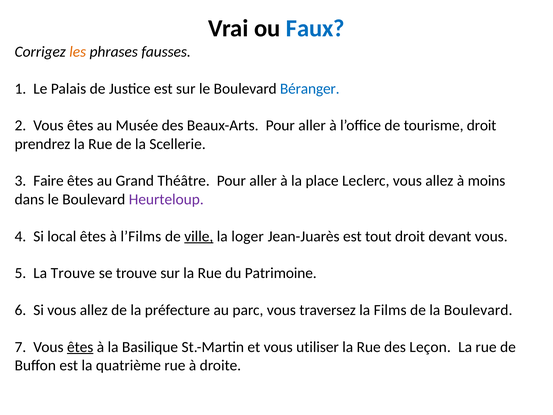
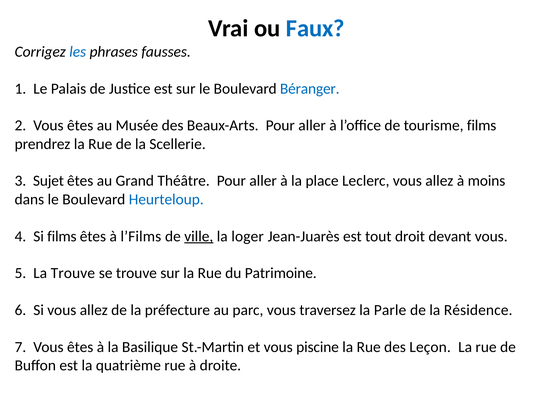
les colour: orange -> blue (78, 52)
tourisme droit: droit -> films (482, 125)
Faire: Faire -> Sujet (48, 181)
Heurteloup colour: purple -> blue (166, 199)
Si local: local -> films (62, 236)
Films: Films -> Parle (390, 310)
la Boulevard: Boulevard -> Résidence (478, 310)
êtes underline: present -> none (80, 347)
utiliser: utiliser -> piscine (318, 347)
